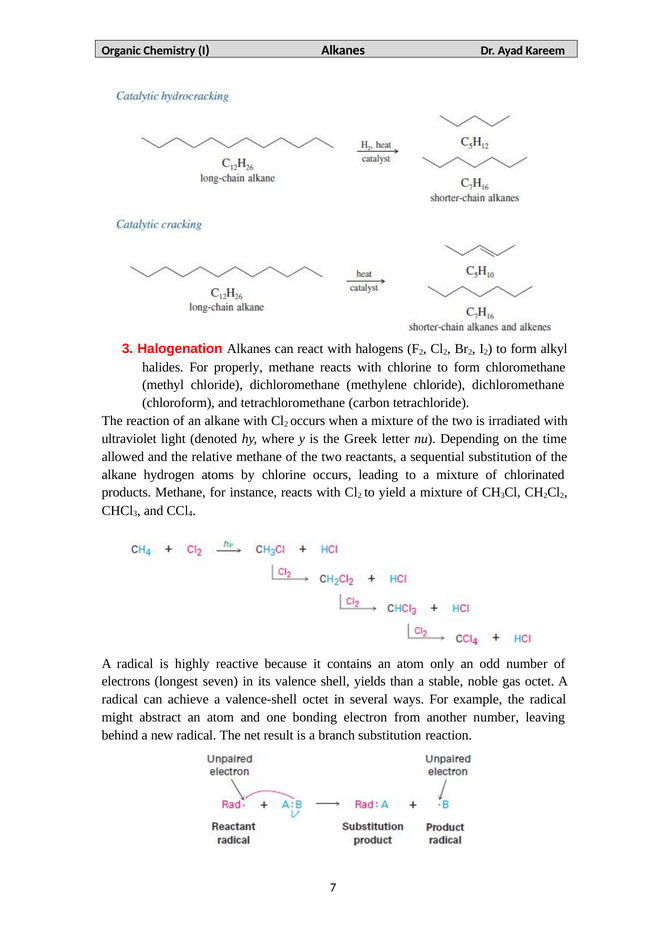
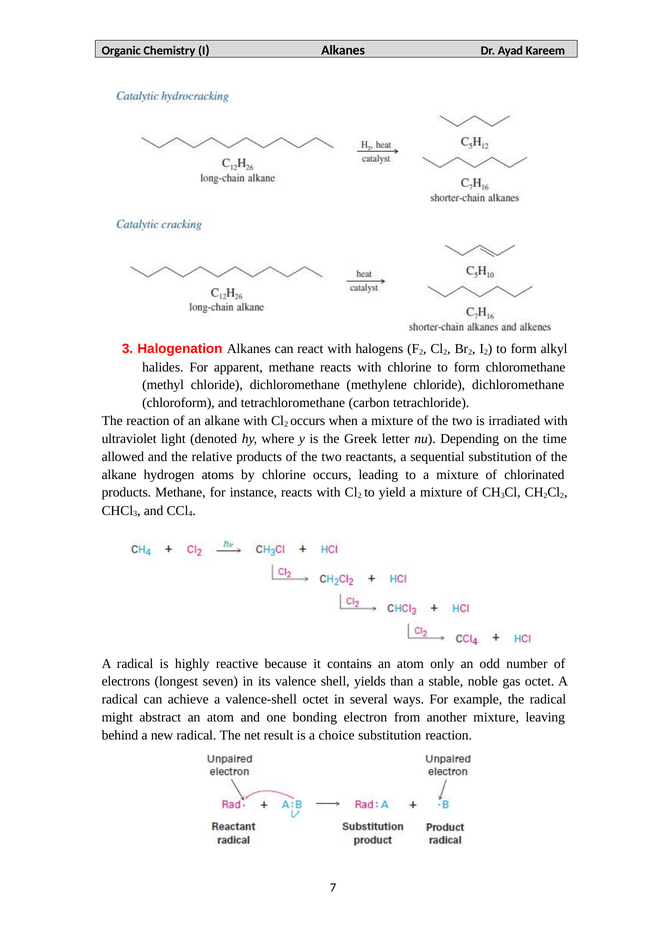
properly: properly -> apparent (238, 367)
relative methane: methane -> products (259, 457)
another number: number -> mixture (496, 717)
branch: branch -> choice (337, 735)
